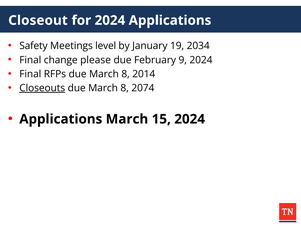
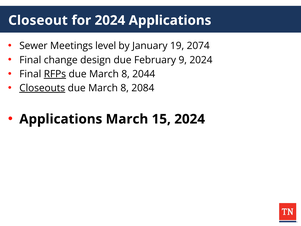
Safety: Safety -> Sewer (33, 46)
2034: 2034 -> 2074 (198, 46)
please: please -> design (96, 60)
RFPs underline: none -> present (55, 74)
2014: 2014 -> 2044 (144, 74)
2074: 2074 -> 2084 (143, 88)
